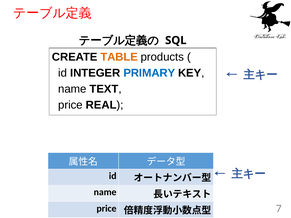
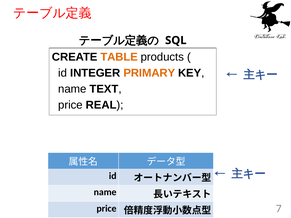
PRIMARY colour: blue -> orange (149, 73)
